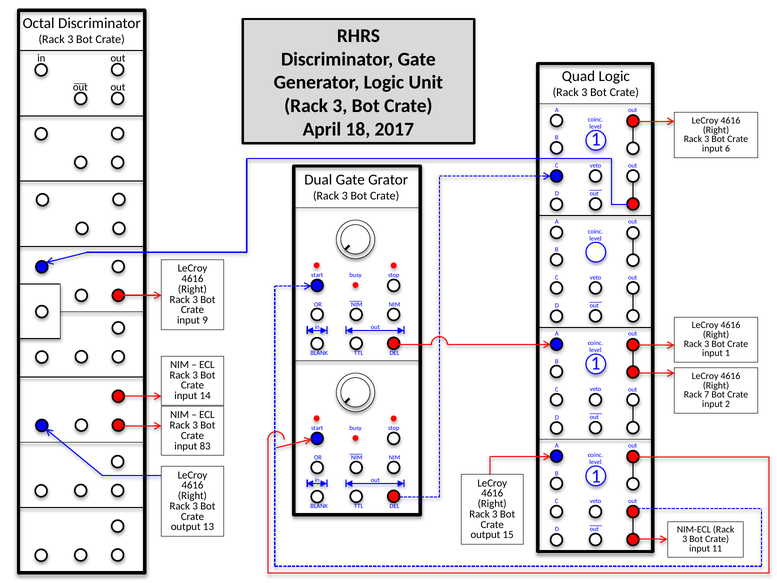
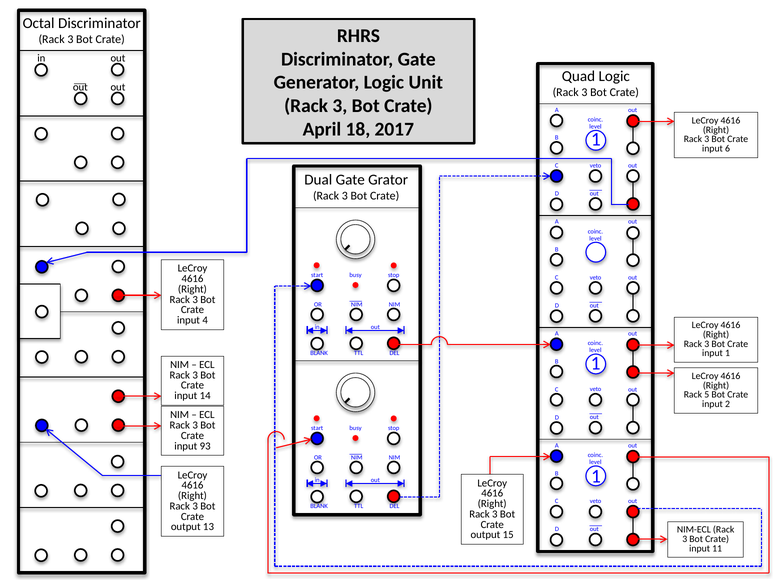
9: 9 -> 4 (205, 320)
7: 7 -> 5 (707, 395)
83: 83 -> 93 (205, 446)
